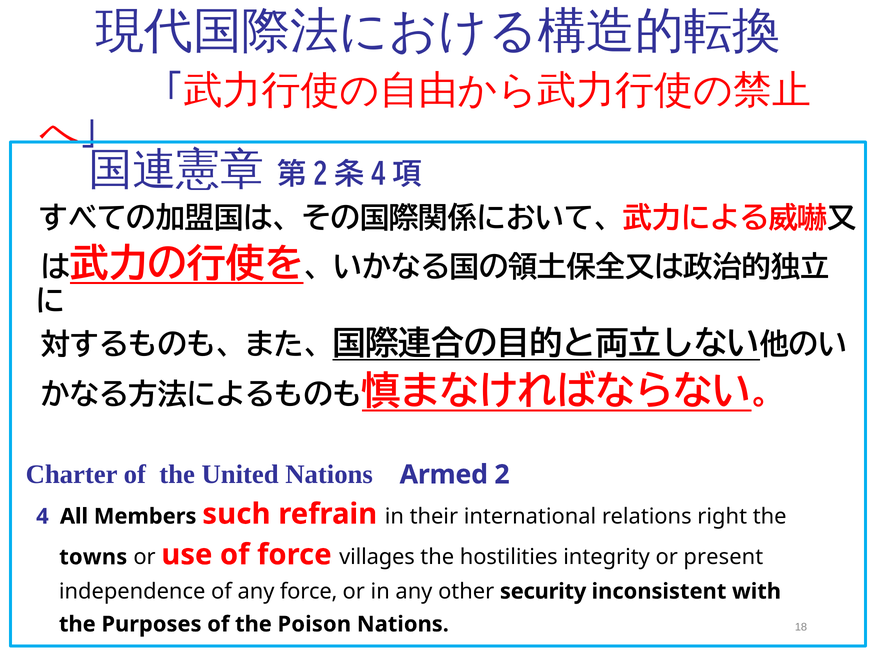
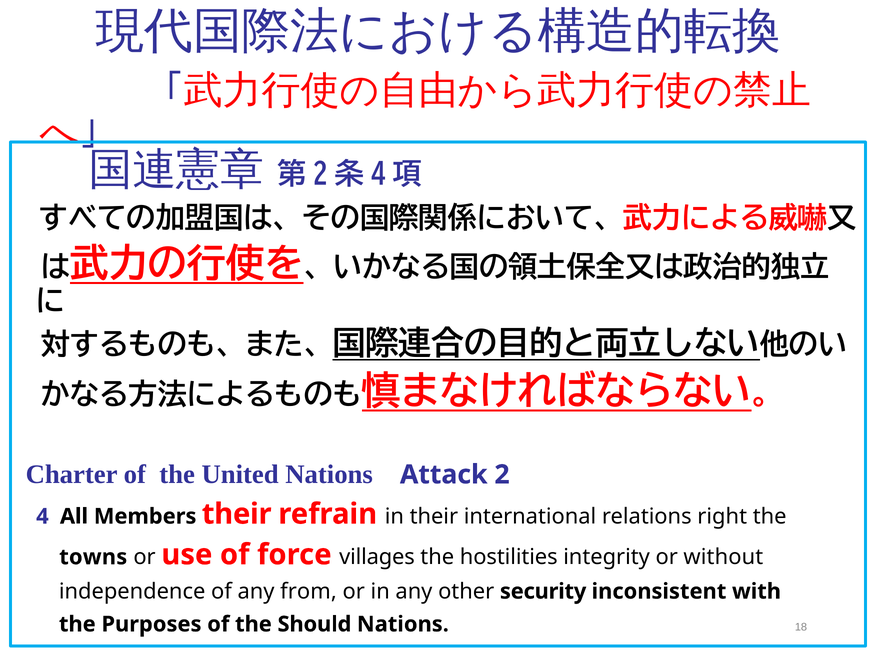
Armed: Armed -> Attack (444, 475)
Members such: such -> their (237, 514)
present: present -> without (723, 557)
any force: force -> from (308, 591)
Poison: Poison -> Should (314, 624)
